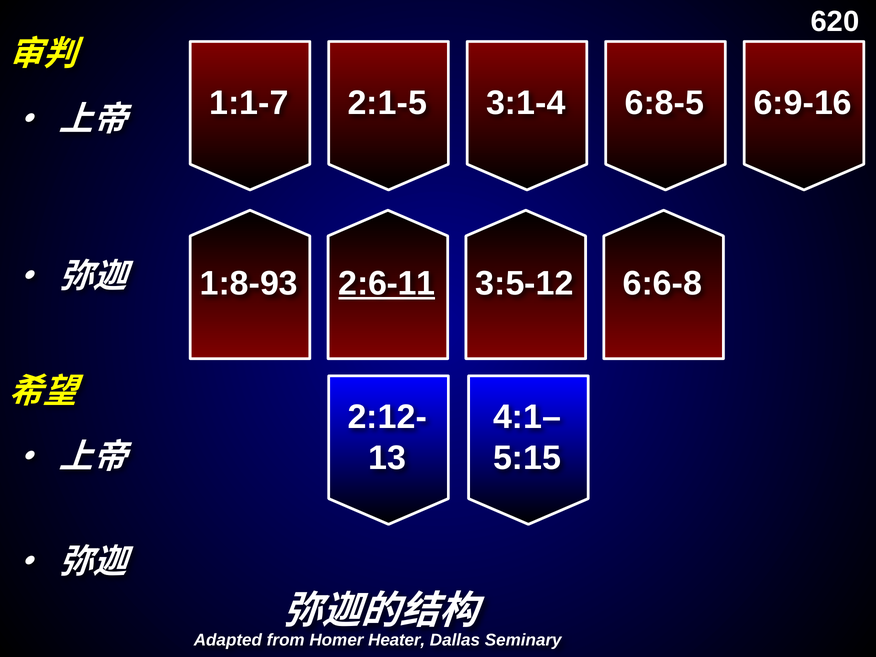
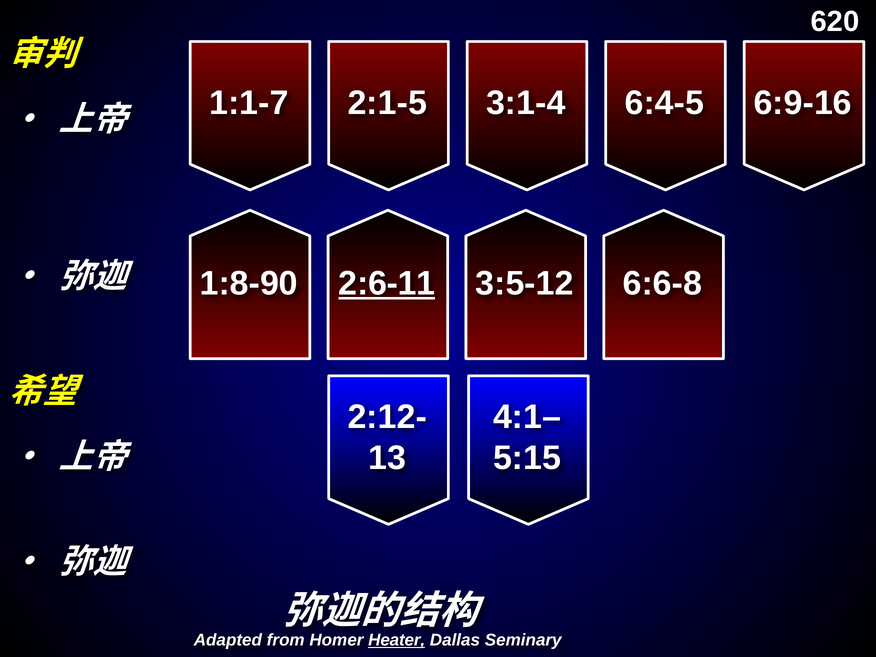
6:8-5: 6:8-5 -> 6:4-5 (664, 103)
1:8-93: 1:8-93 -> 1:8-90 (249, 284)
Heater underline: none -> present (397, 640)
